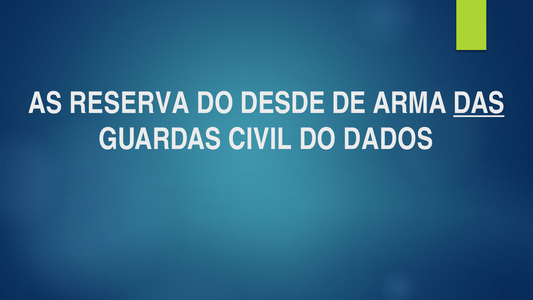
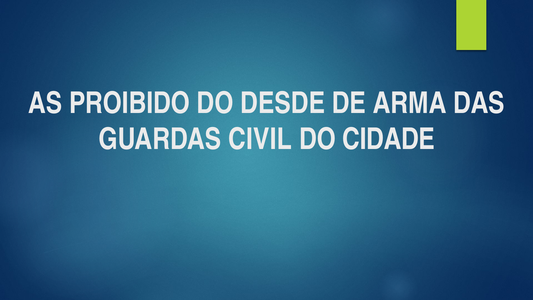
RESERVA: RESERVA -> PROIBIDO (129, 103)
DAS underline: present -> none (479, 103)
DADOS: DADOS -> CIDADE (389, 139)
